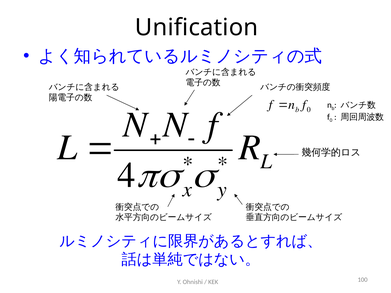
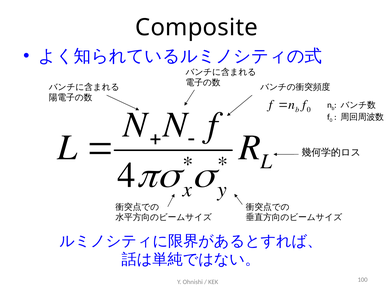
Unification: Unification -> Composite (197, 27)
